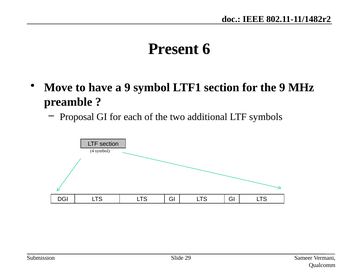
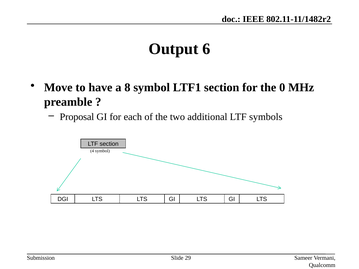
Present: Present -> Output (174, 49)
a 9: 9 -> 8 (127, 88)
the 9: 9 -> 0 (282, 88)
